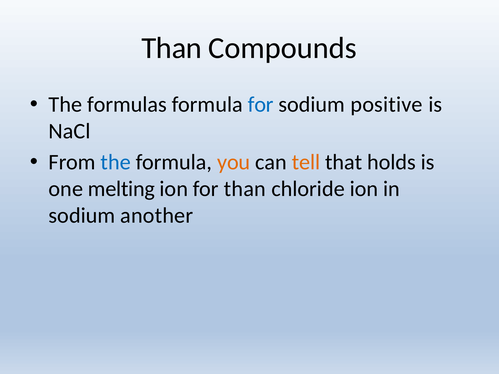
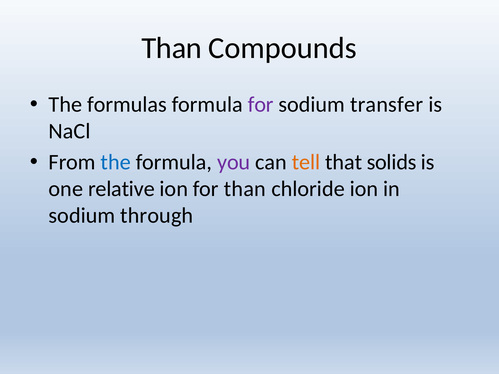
for colour: blue -> purple (261, 105)
positive: positive -> transfer (387, 105)
you colour: orange -> purple (234, 162)
holds: holds -> solids (392, 162)
melting: melting -> relative (121, 189)
another: another -> through (157, 216)
